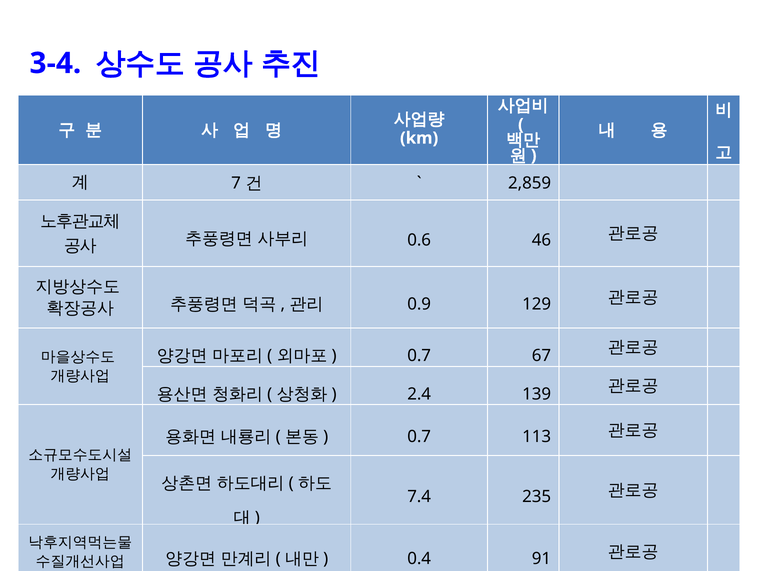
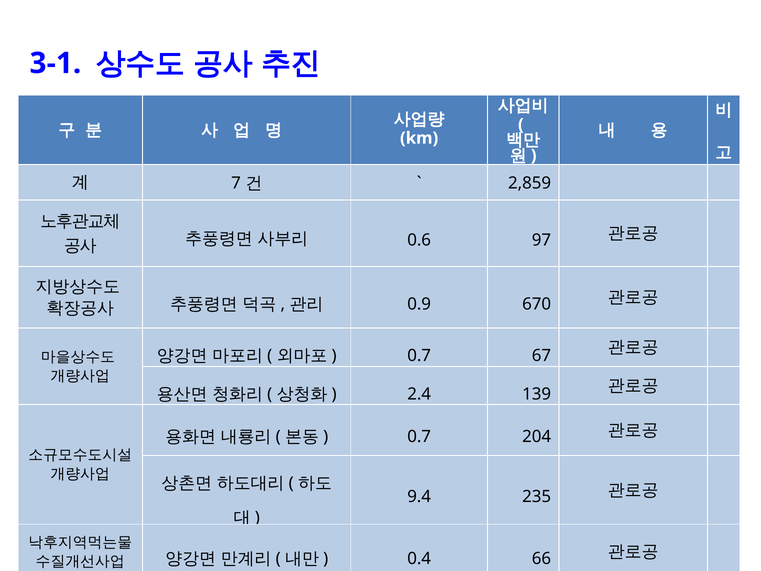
3-4: 3-4 -> 3-1 (55, 63)
46: 46 -> 97 (541, 240)
129: 129 -> 670 (537, 304)
113: 113 -> 204 (537, 437)
7.4: 7.4 -> 9.4 (419, 496)
91: 91 -> 66 (541, 558)
